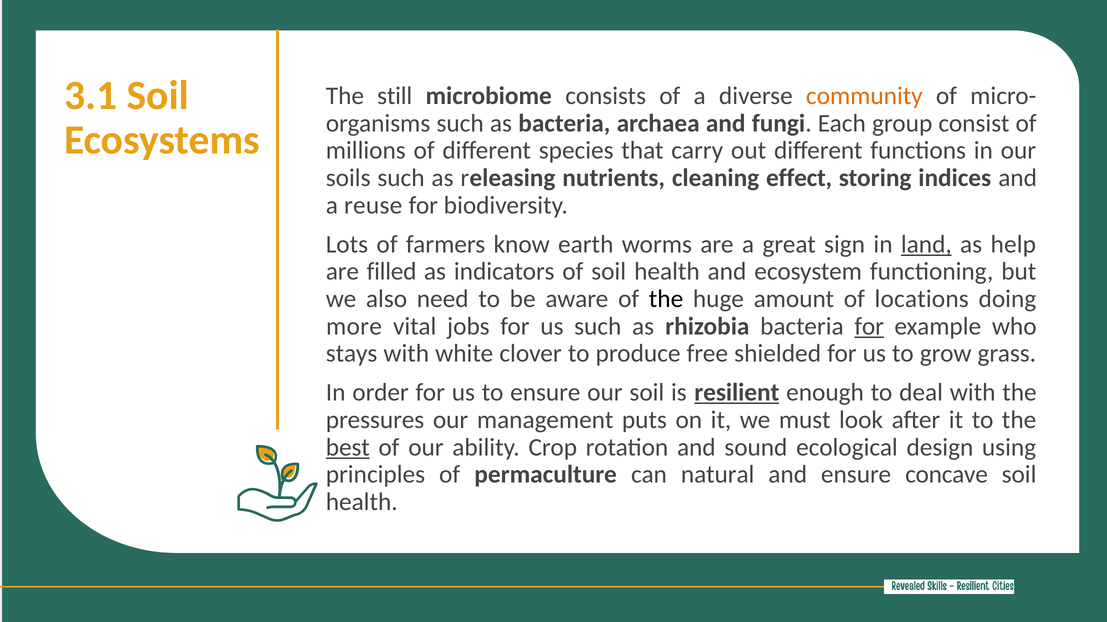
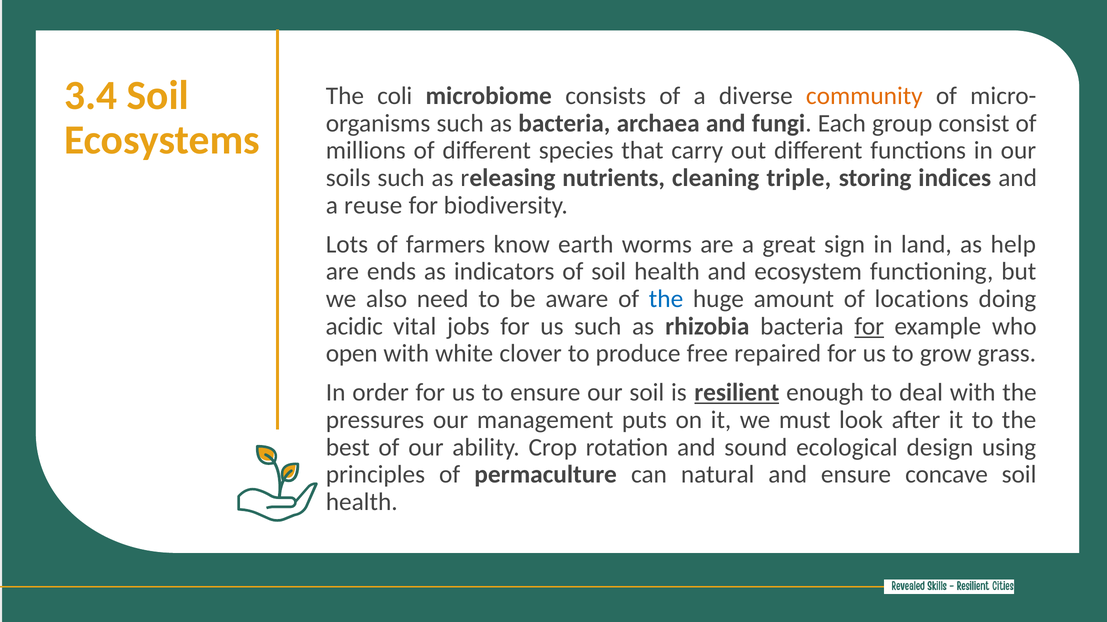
3.1: 3.1 -> 3.4 (91, 95)
still: still -> coli (395, 96)
effect: effect -> triple (799, 178)
land underline: present -> none (926, 244)
filled: filled -> ends (391, 272)
the colour: black -> blue (666, 299)
more: more -> acidic (354, 327)
stays: stays -> open (352, 354)
shielded: shielded -> repaired (778, 354)
best underline: present -> none (348, 448)
